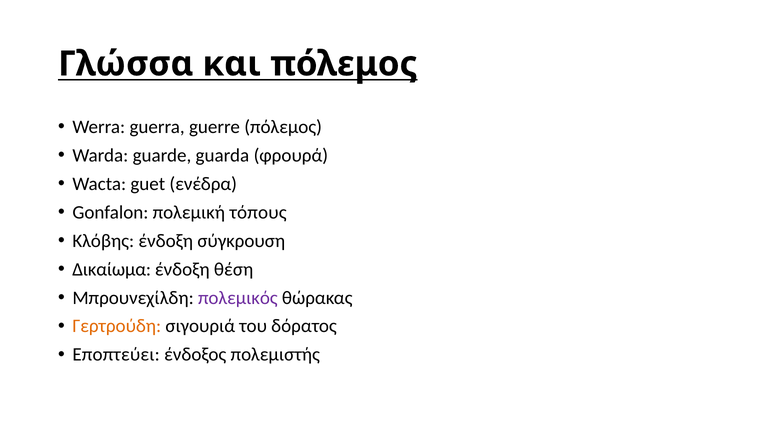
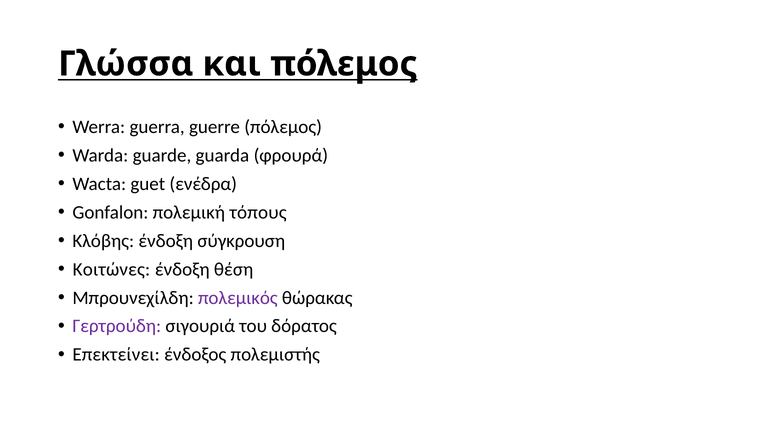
Δικαίωμα: Δικαίωμα -> Κοιτώνες (111, 270)
Γερτρούδη colour: orange -> purple (117, 327)
Εποπτεύει: Εποπτεύει -> Επεκτείνει (116, 355)
